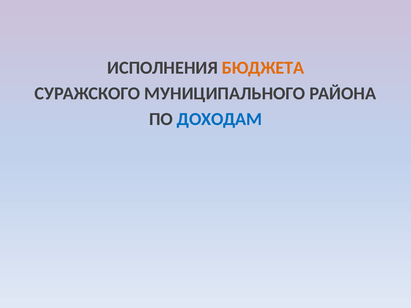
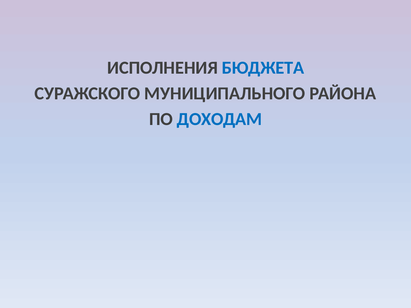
БЮДЖЕТА colour: orange -> blue (263, 68)
